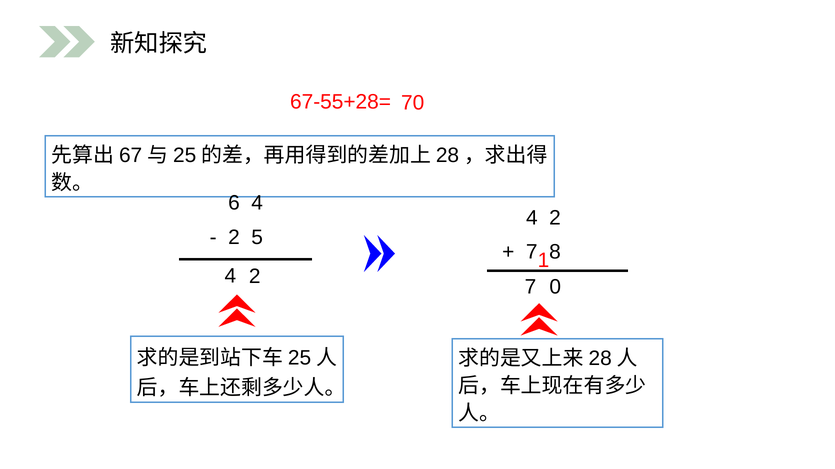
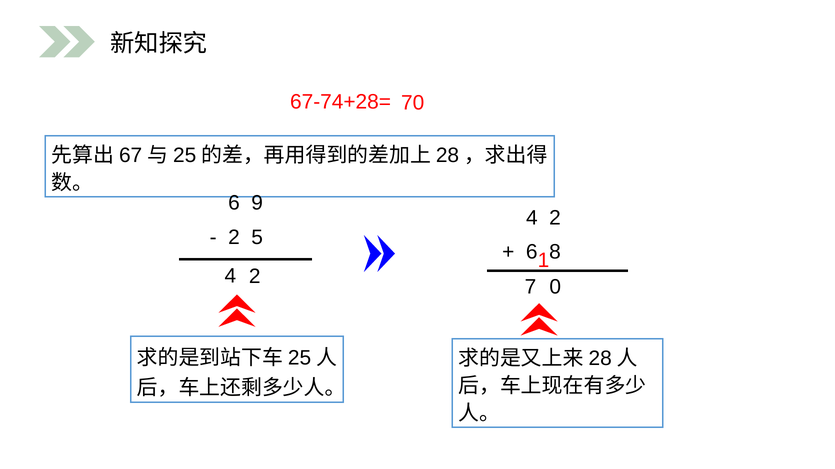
67-55+28=: 67-55+28= -> 67-74+28= (341, 102)
6 4: 4 -> 9 (257, 203)
7: 7 -> 6 (532, 252)
